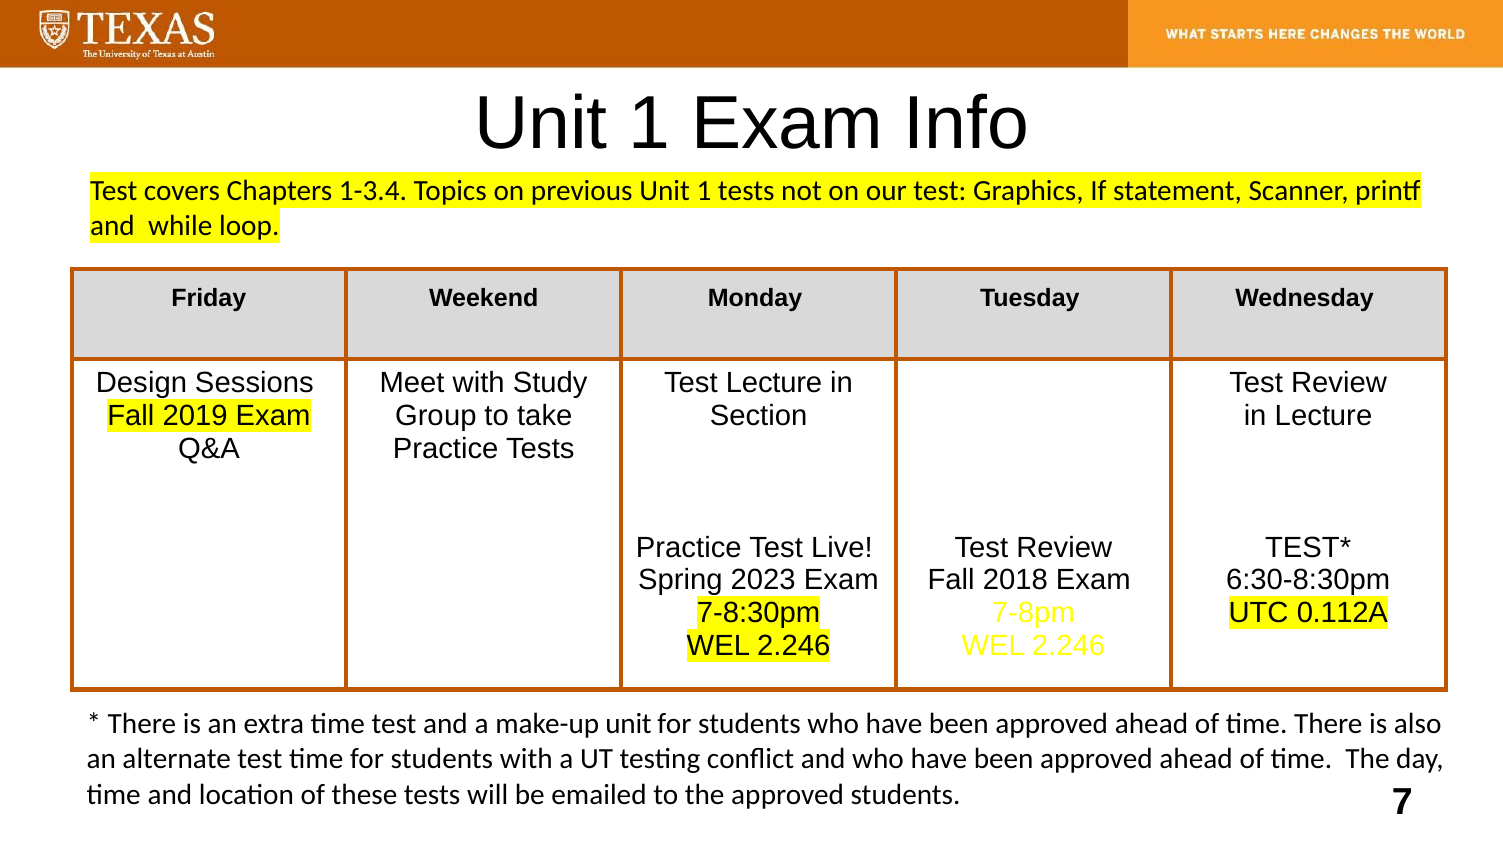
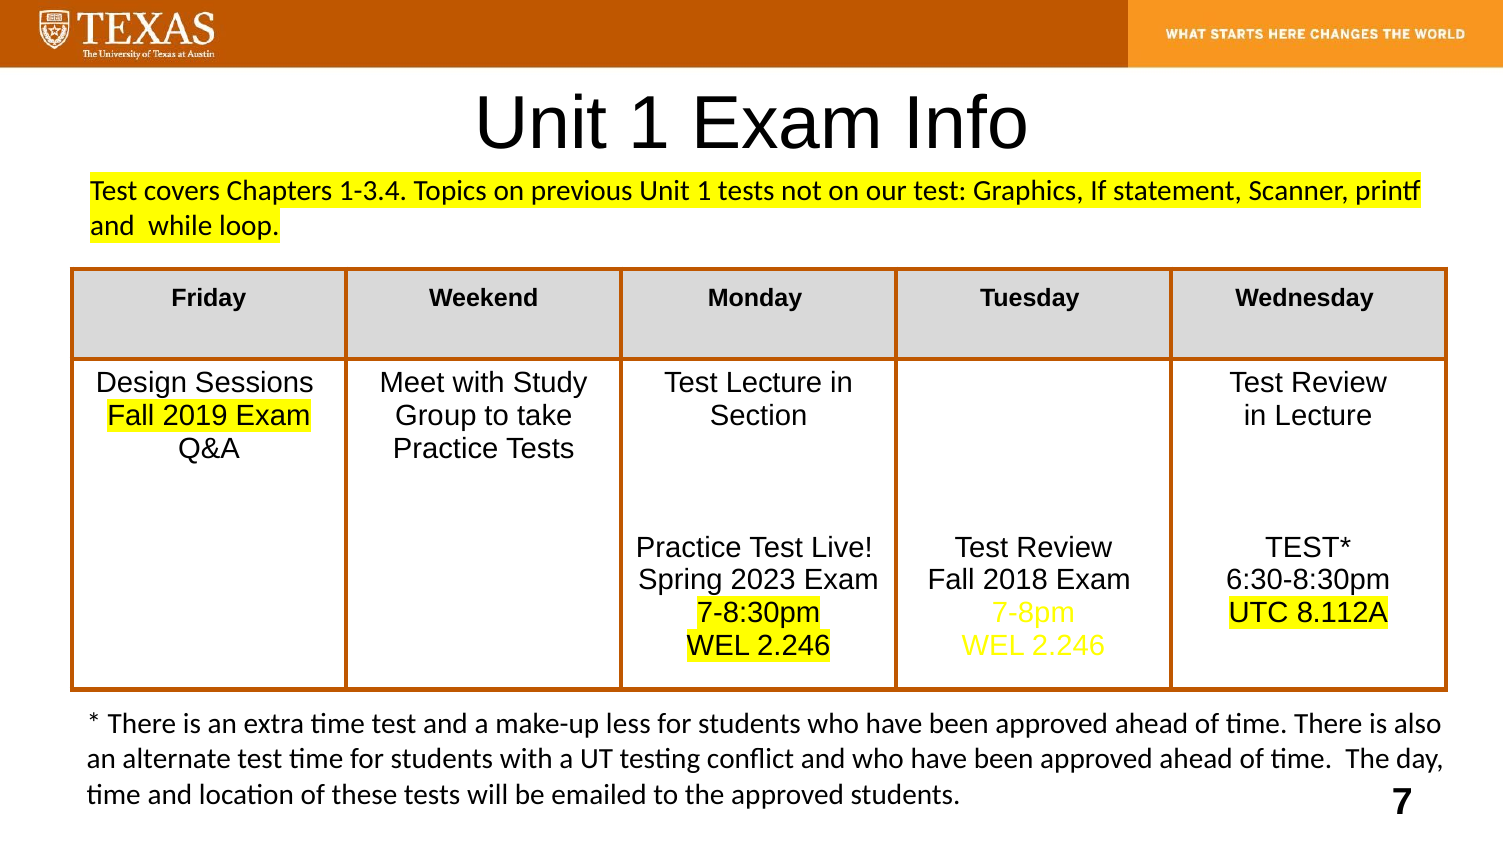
0.112A: 0.112A -> 8.112A (1342, 613)
make-up unit: unit -> less (628, 725)
